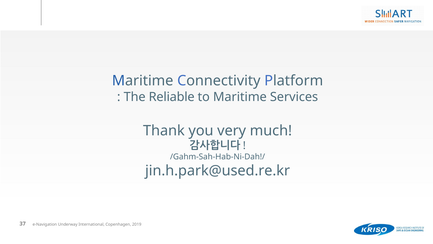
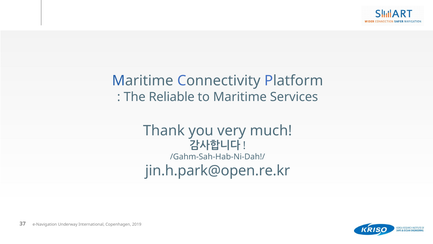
jin.h.park@used.re.kr: jin.h.park@used.re.kr -> jin.h.park@open.re.kr (218, 170)
